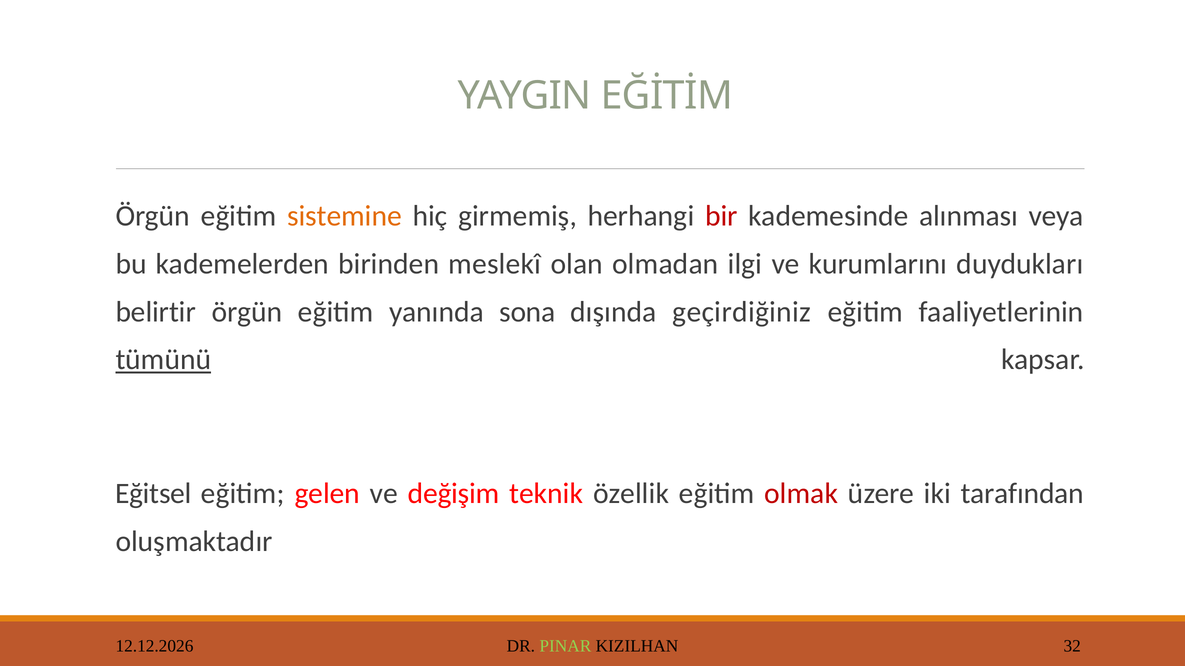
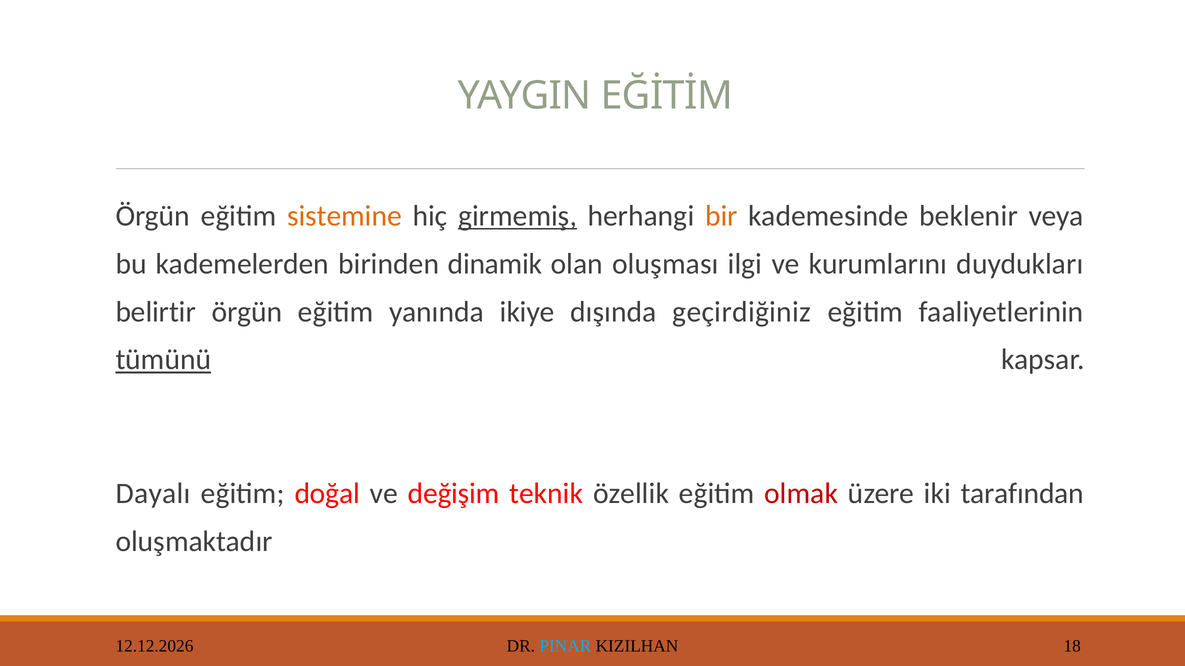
girmemiş underline: none -> present (518, 216)
bir colour: red -> orange (721, 216)
alınması: alınması -> beklenir (969, 216)
meslekî: meslekî -> dinamik (495, 264)
olmadan: olmadan -> oluşması (665, 264)
sona: sona -> ikiye (527, 312)
Eğitsel: Eğitsel -> Dayalı (153, 494)
gelen: gelen -> doğal (327, 494)
PINAR colour: light green -> light blue (565, 647)
32: 32 -> 18 (1072, 647)
